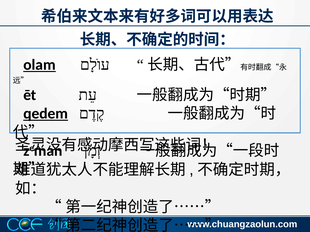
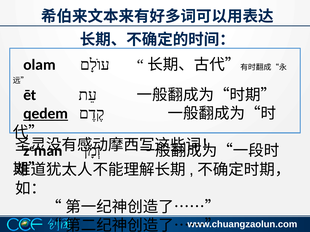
olam underline: present -> none (39, 65)
